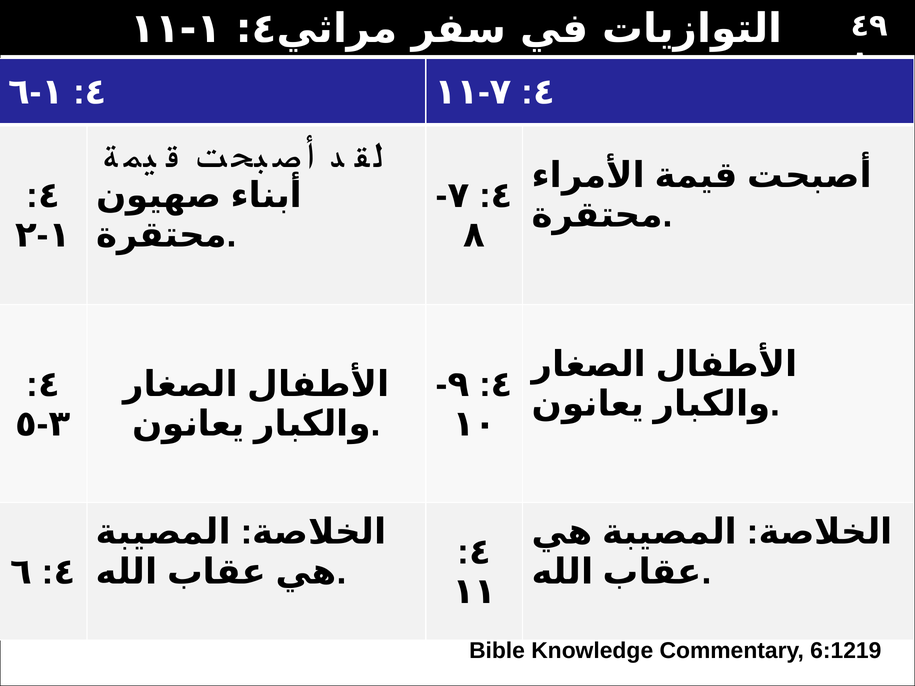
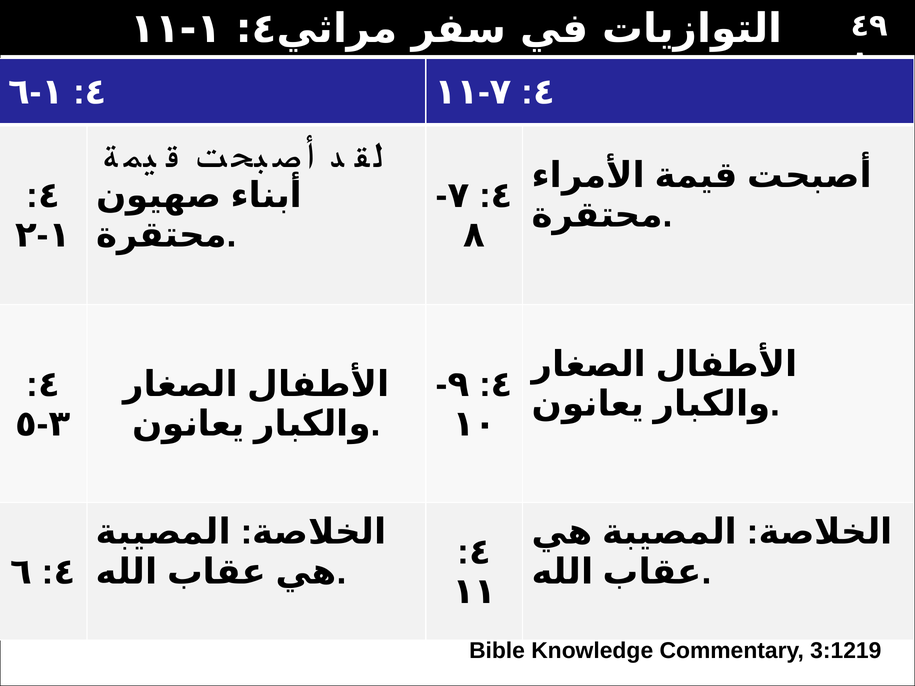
6:1219: 6:1219 -> 3:1219 (846, 651)
